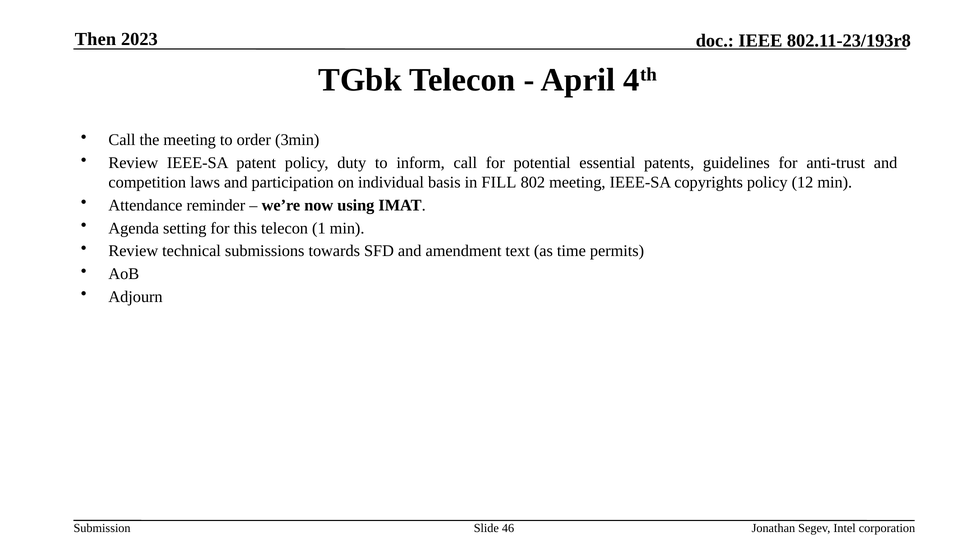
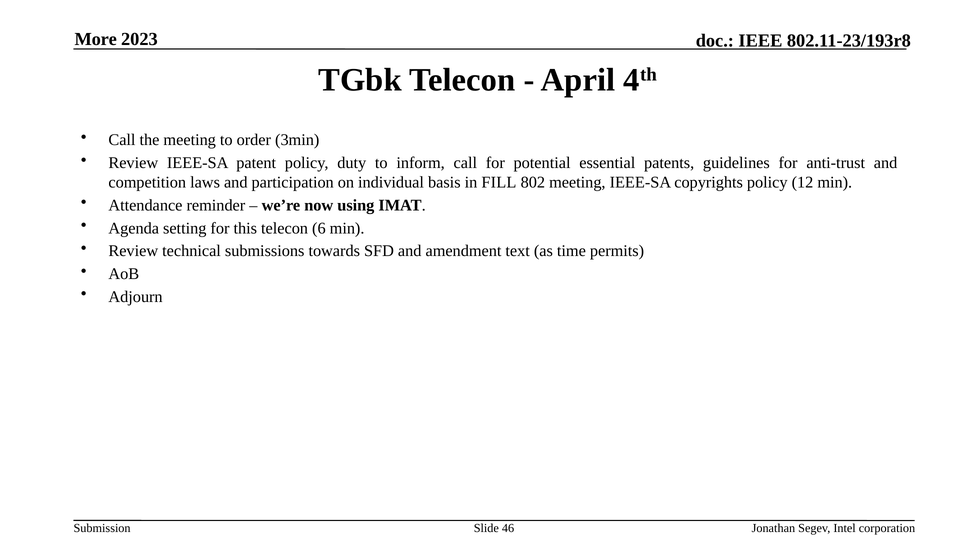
Then: Then -> More (96, 39)
1: 1 -> 6 (319, 228)
